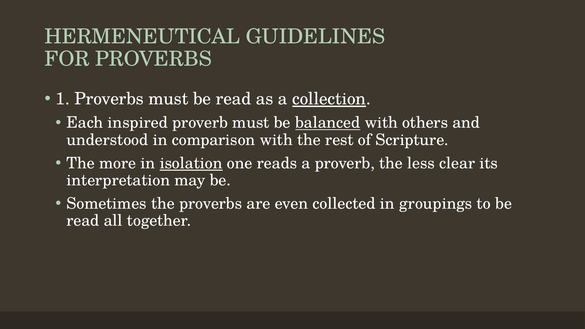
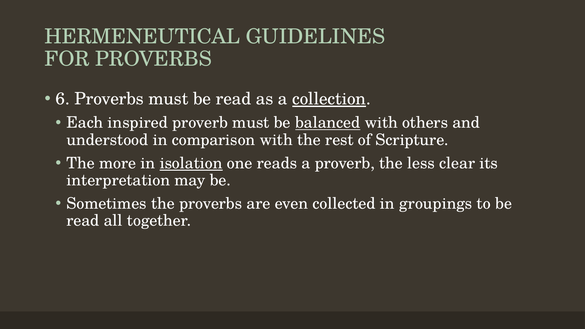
1: 1 -> 6 (63, 99)
